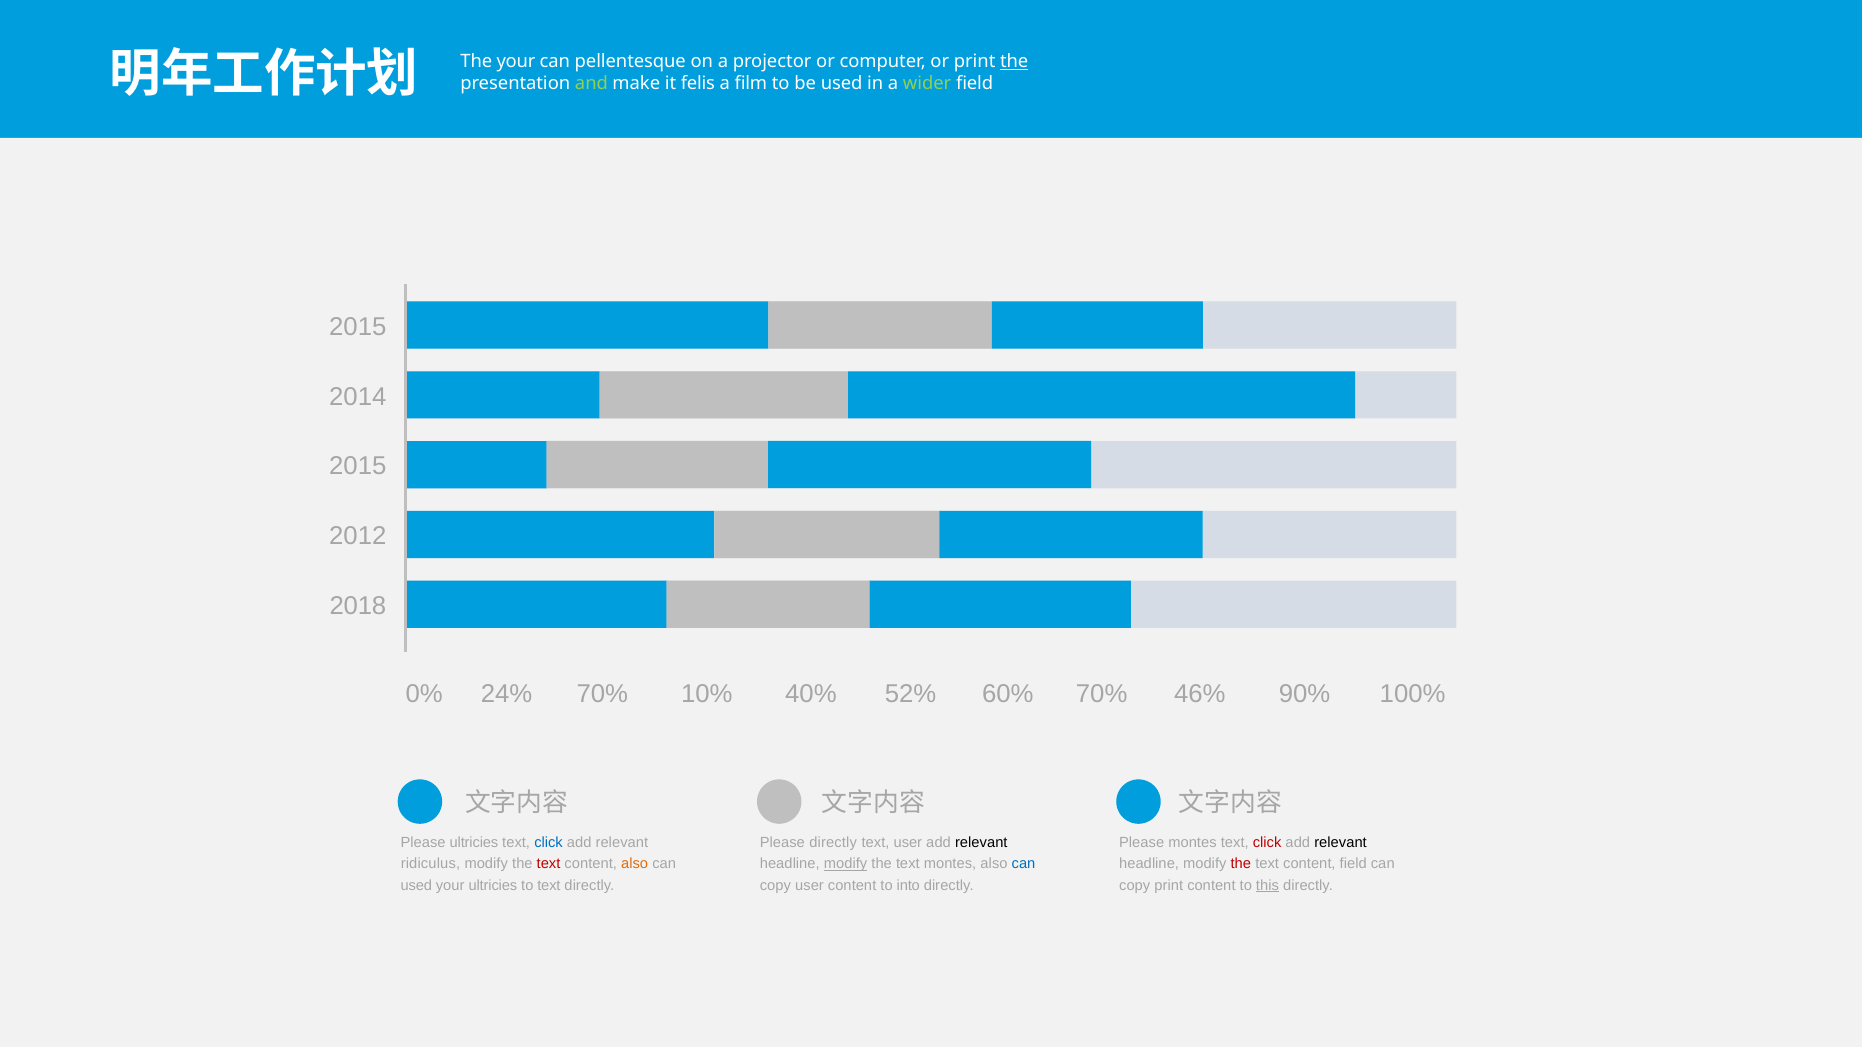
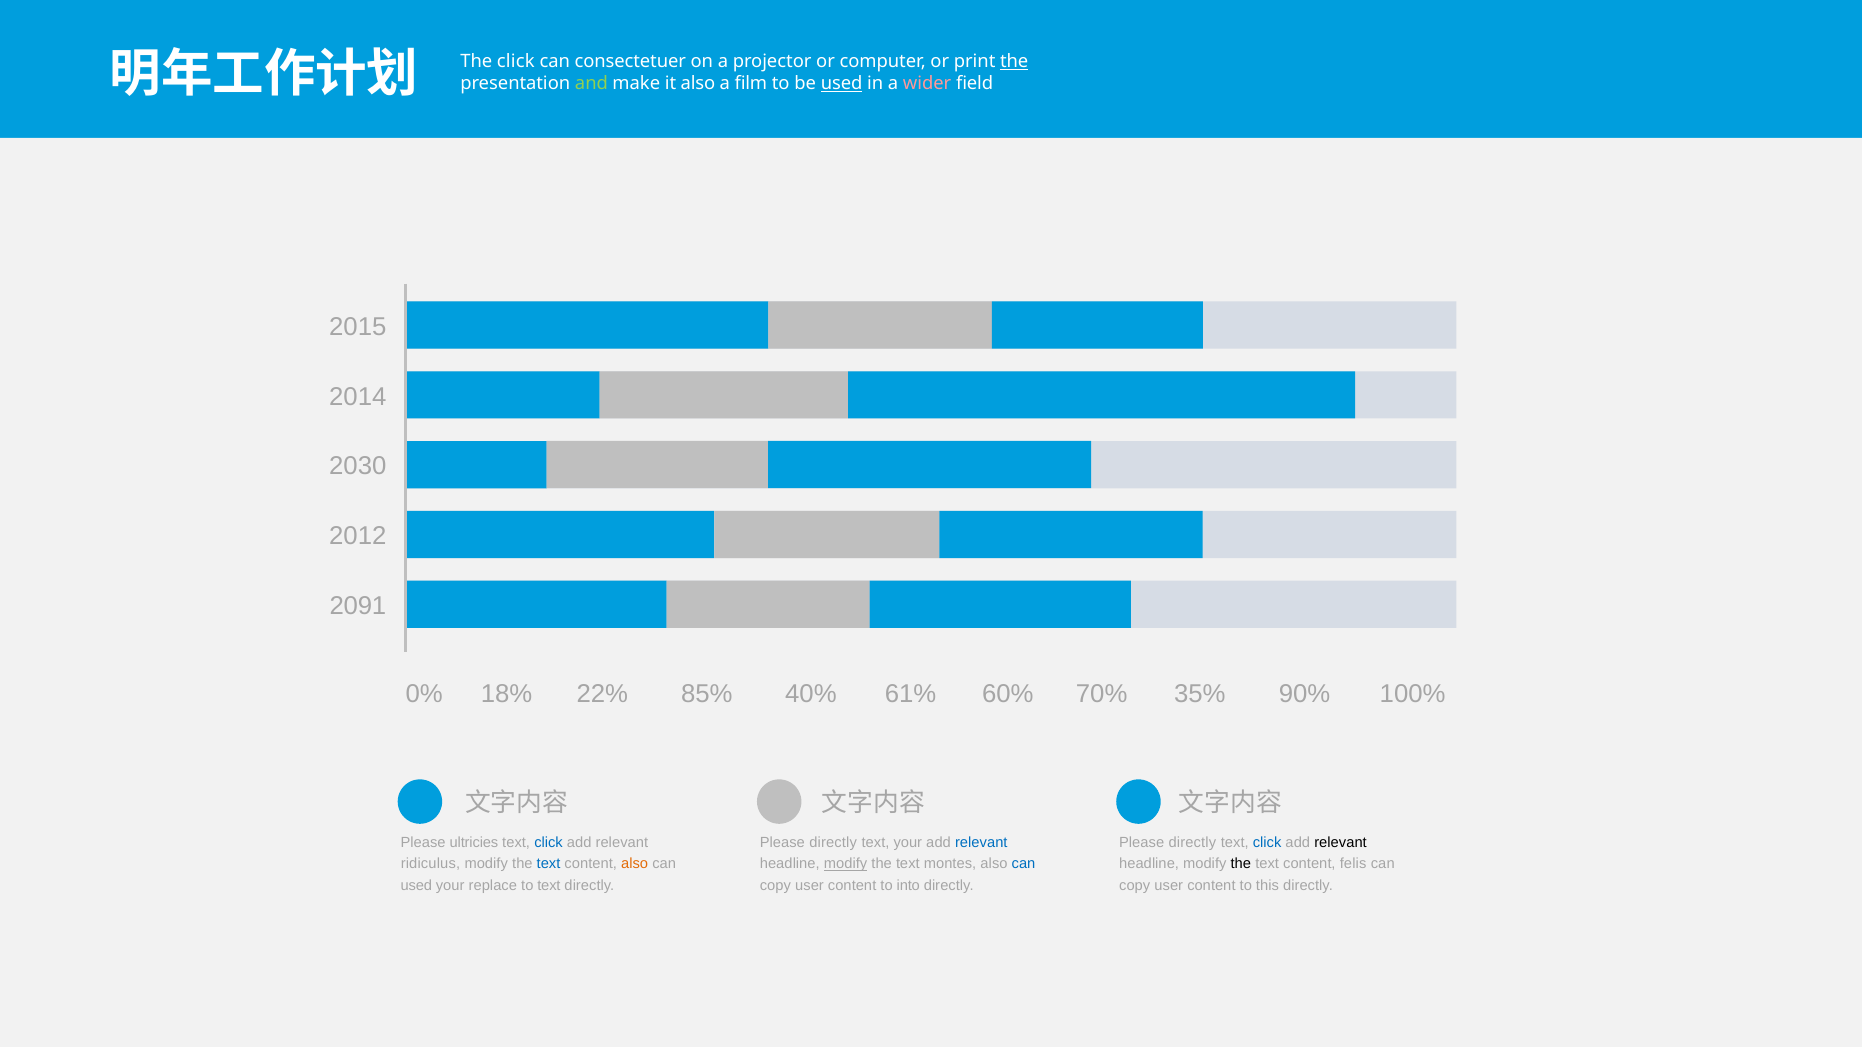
The your: your -> click (516, 61)
pellentesque: pellentesque -> consectetuer (630, 61)
it felis: felis -> also (698, 83)
used underline: none -> present (842, 83)
wider colour: light green -> pink (927, 83)
2015: 2015 -> 2030 (358, 466)
2018: 2018 -> 2091 (358, 606)
24%: 24% -> 18% (507, 694)
70%: 70% -> 22% (602, 694)
10%: 10% -> 85% (707, 694)
52%: 52% -> 61% (911, 694)
46%: 46% -> 35% (1200, 694)
text user: user -> your (908, 843)
relevant colour: black -> blue (981, 843)
montes: montes -> directly (1192, 843)
click colour: red -> blue (1267, 843)
text colour: red -> blue (549, 864)
the colour: red -> black (1241, 864)
content field: field -> felis (1353, 864)
your ultricies: ultricies -> replace (493, 885)
print: print -> user (1169, 885)
this underline: present -> none (1267, 885)
